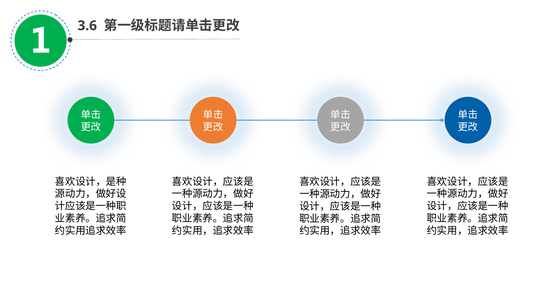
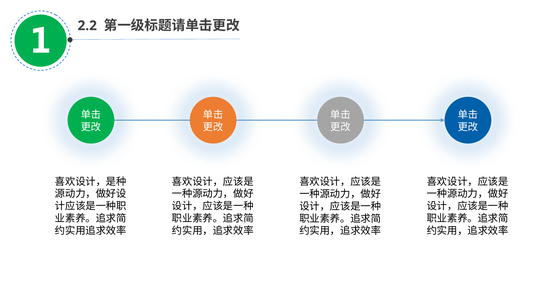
3.6: 3.6 -> 2.2 (87, 26)
